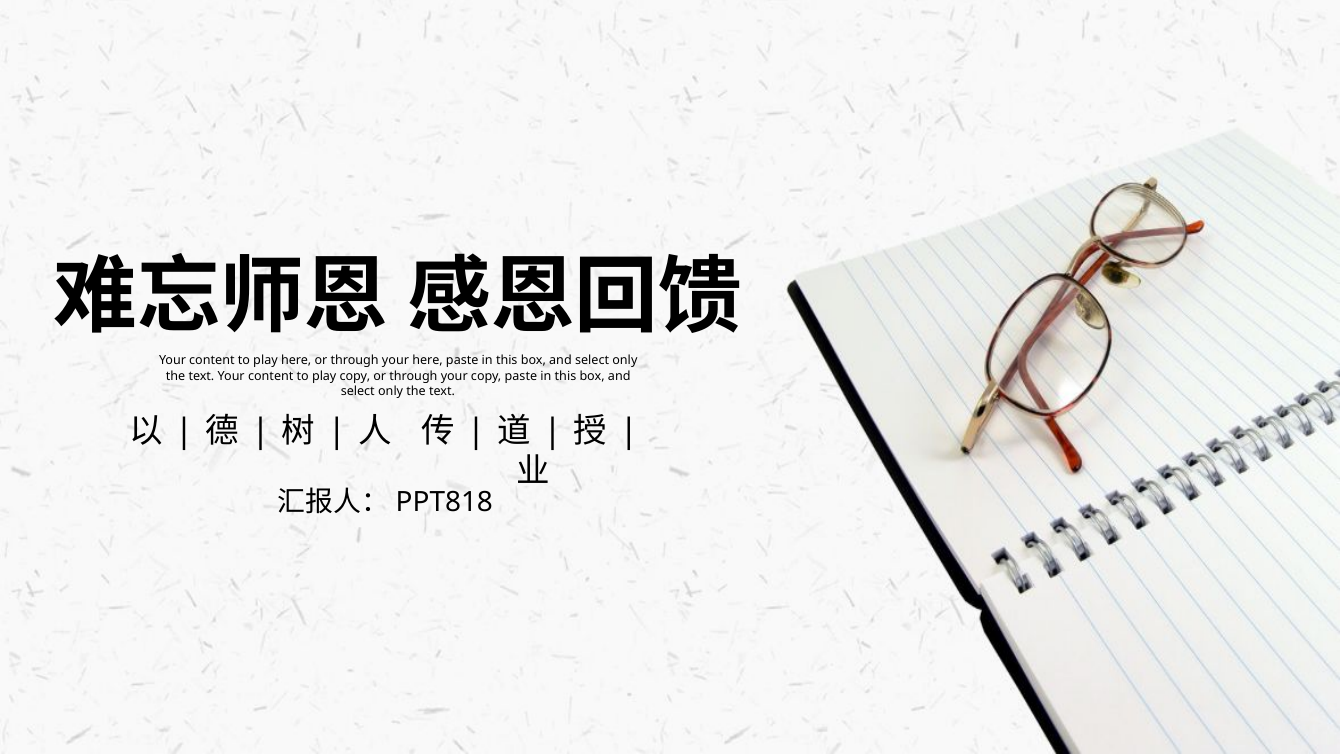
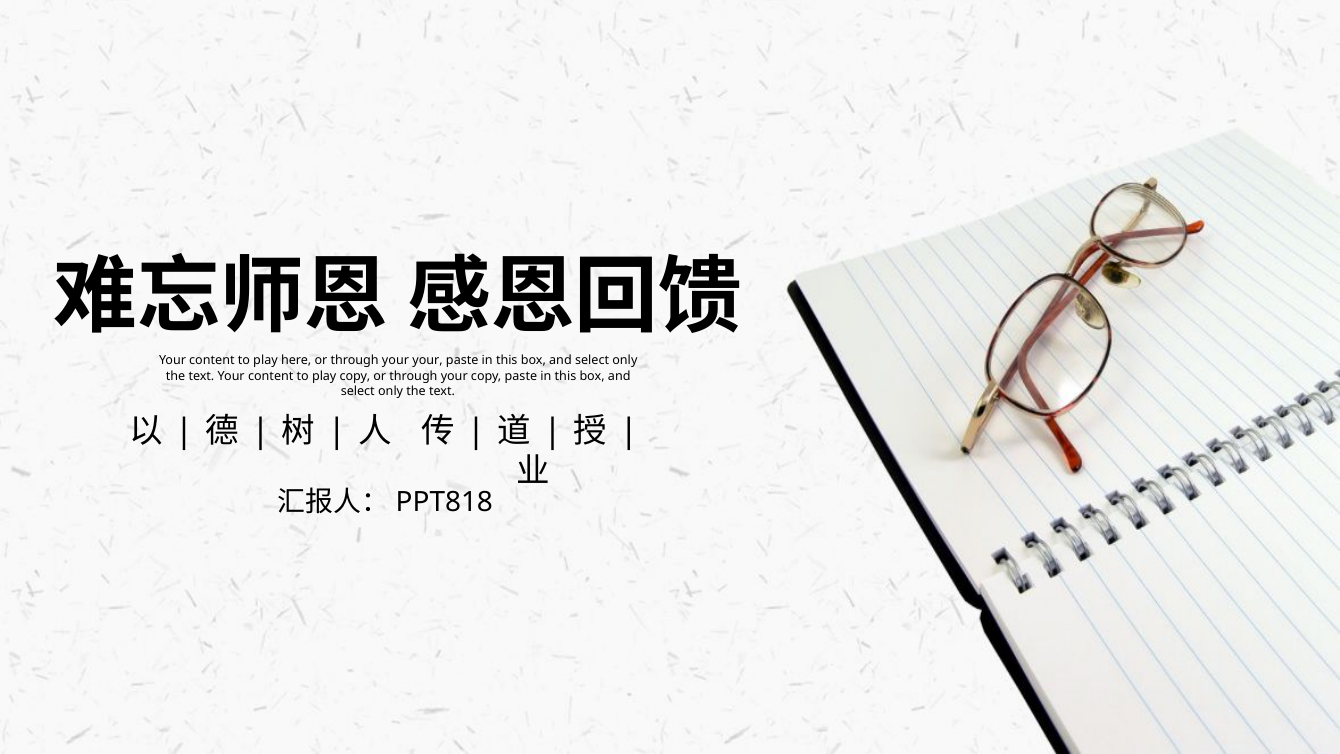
your here: here -> your (428, 361)
